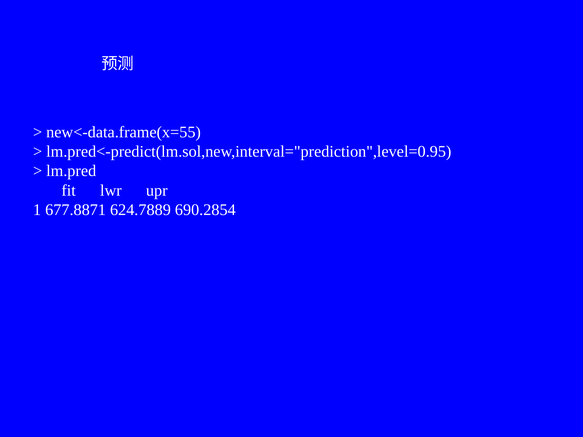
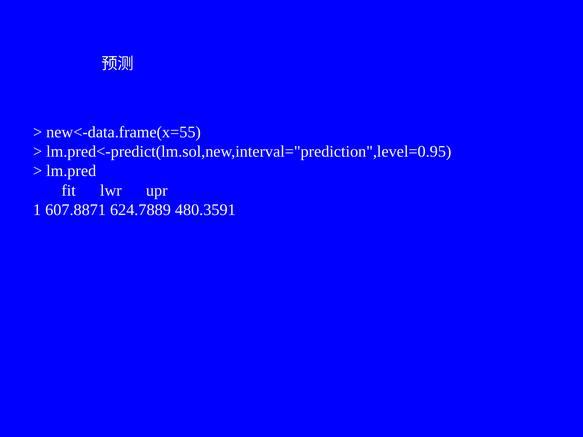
677.8871: 677.8871 -> 607.8871 (76, 210)
690.2854: 690.2854 -> 480.3591 (205, 210)
